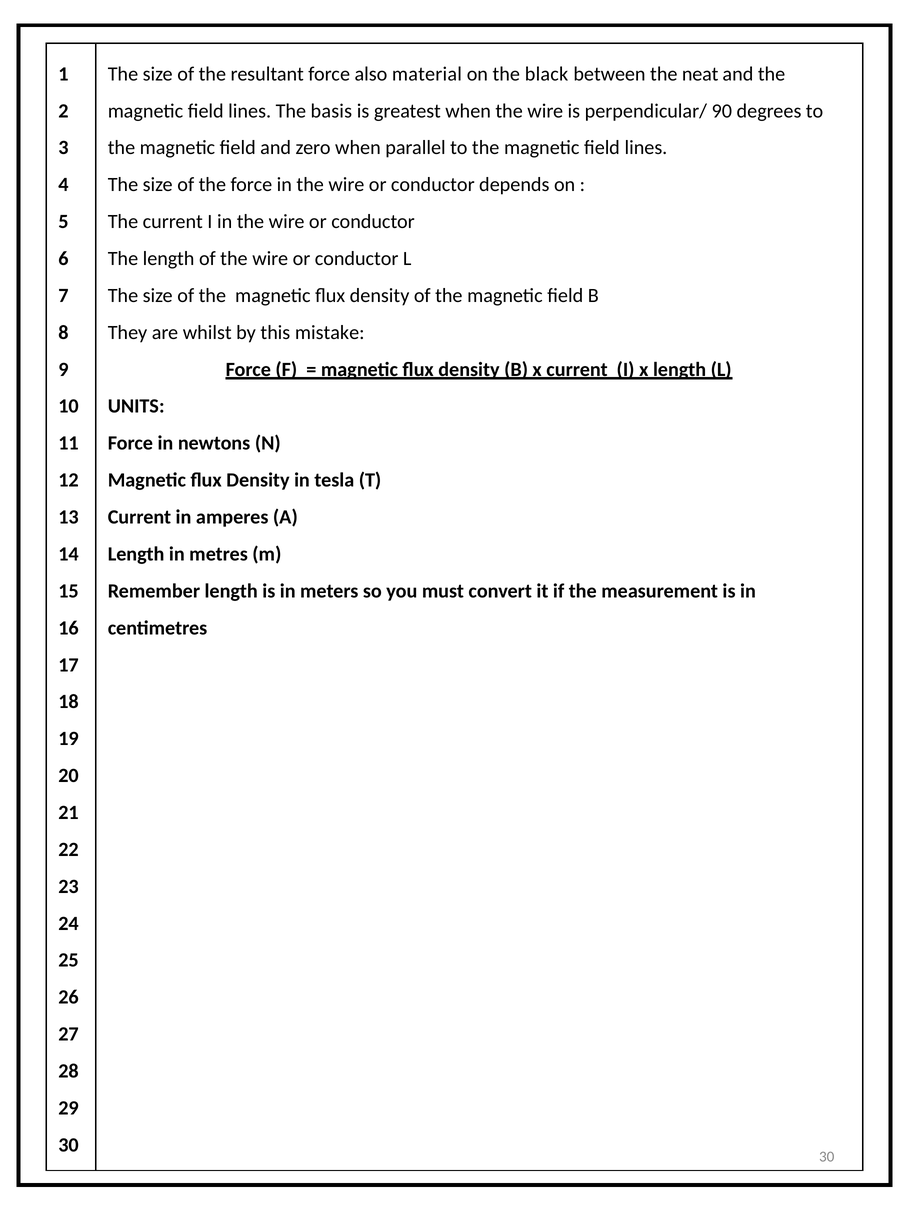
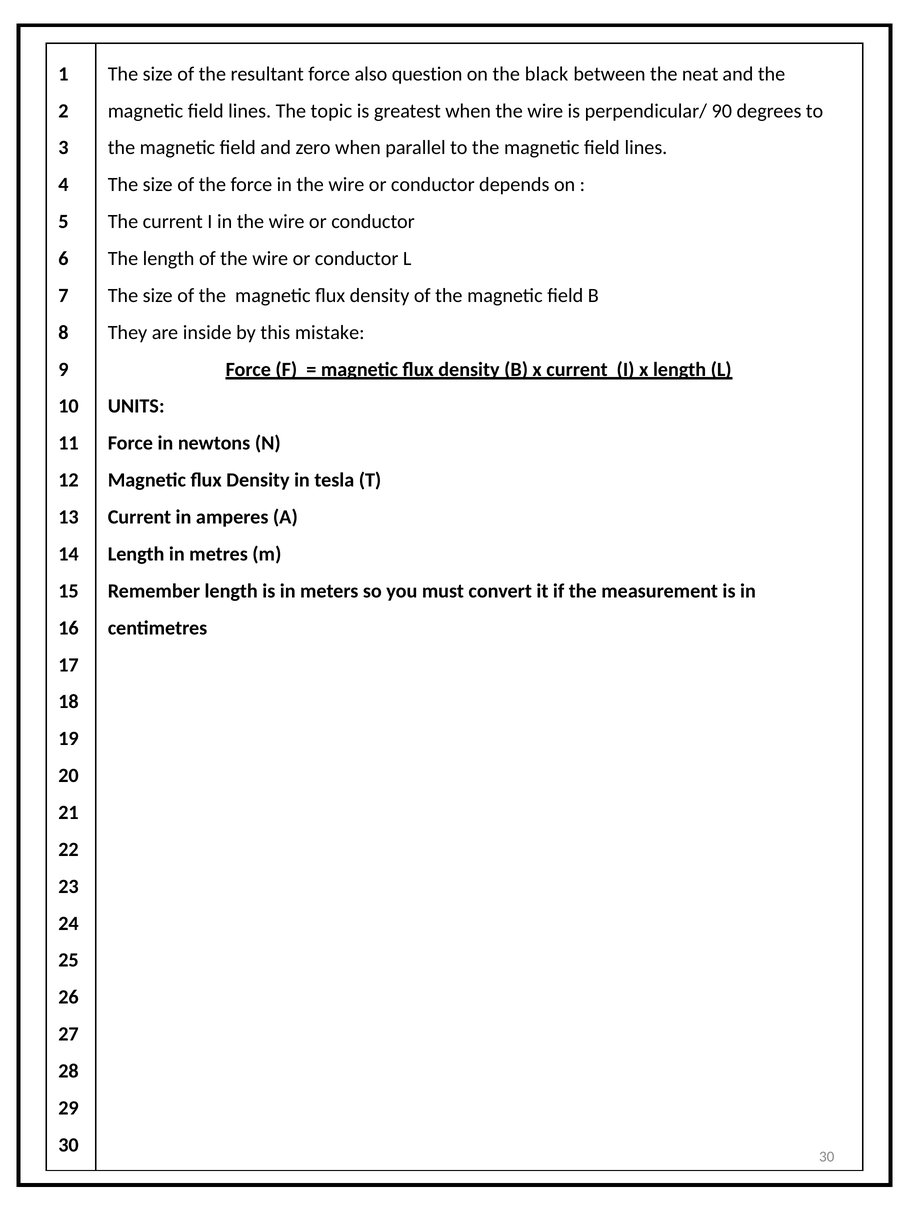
material: material -> question (427, 74)
basis: basis -> topic (331, 111)
whilst: whilst -> inside (207, 332)
